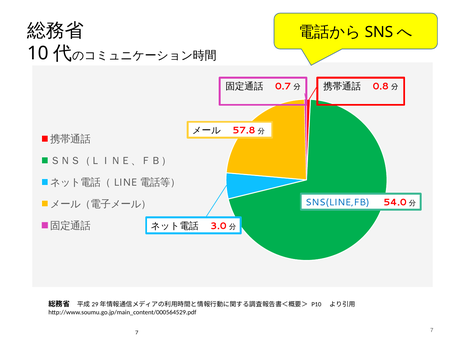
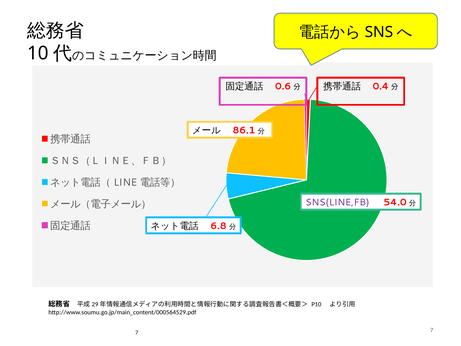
0.7: 0.7 -> 0.6 (283, 86)
0.8: 0.8 -> 0.4 (381, 86)
57.8: 57.8 -> 86.1 (244, 130)
SNS(LINE,FB colour: blue -> purple (337, 202)
3.0: 3.0 -> 6.8 (218, 226)
